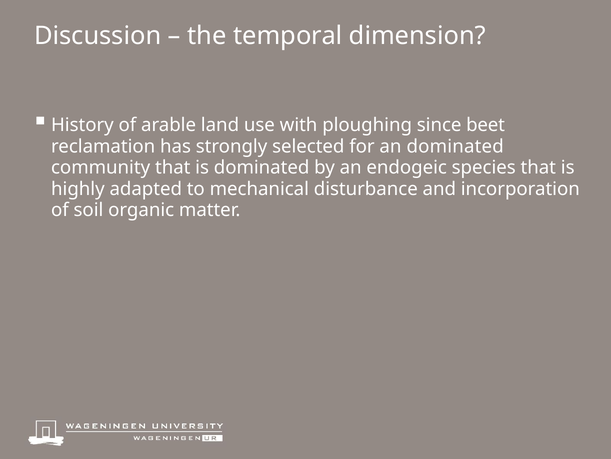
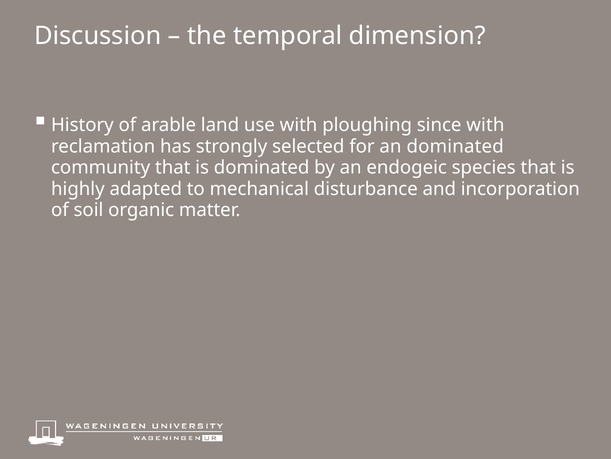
since beet: beet -> with (485, 125)
